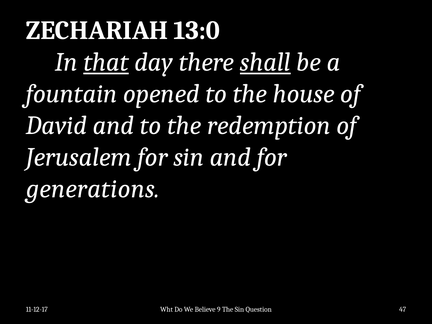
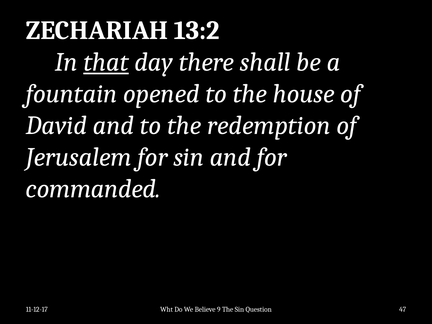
13:0: 13:0 -> 13:2 (197, 31)
shall underline: present -> none (265, 62)
generations: generations -> commanded (93, 189)
